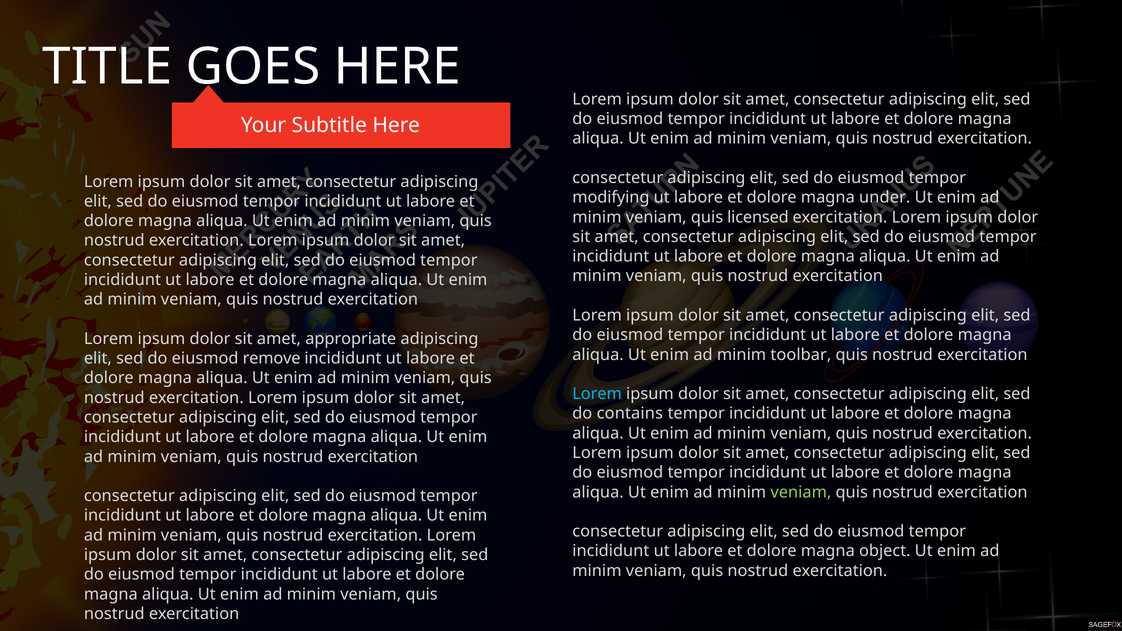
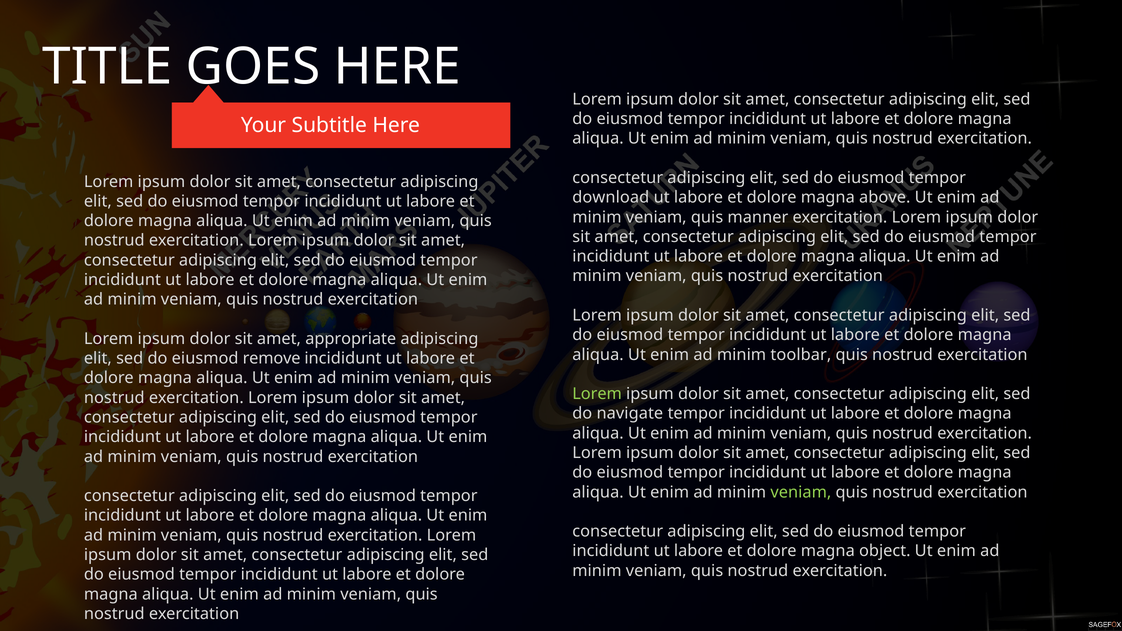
modifying: modifying -> download (611, 198)
under: under -> above (885, 198)
licensed: licensed -> manner (758, 217)
Lorem colour: light blue -> light green (597, 394)
contains: contains -> navigate (630, 414)
